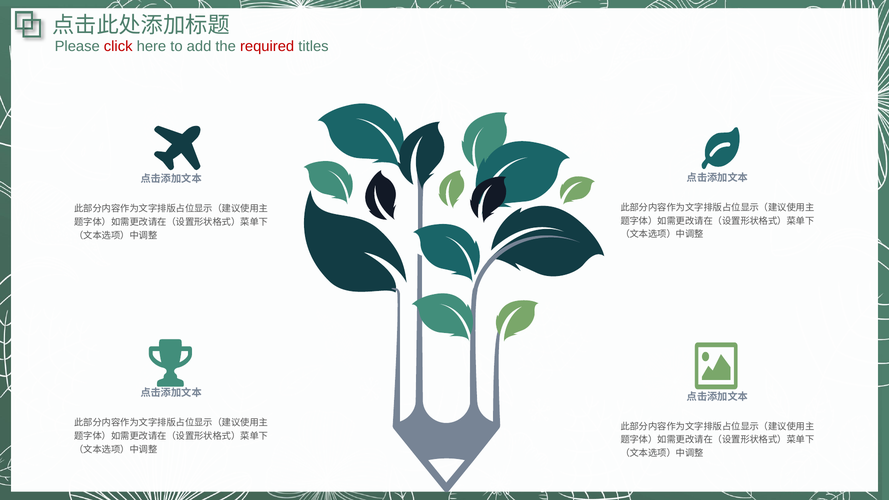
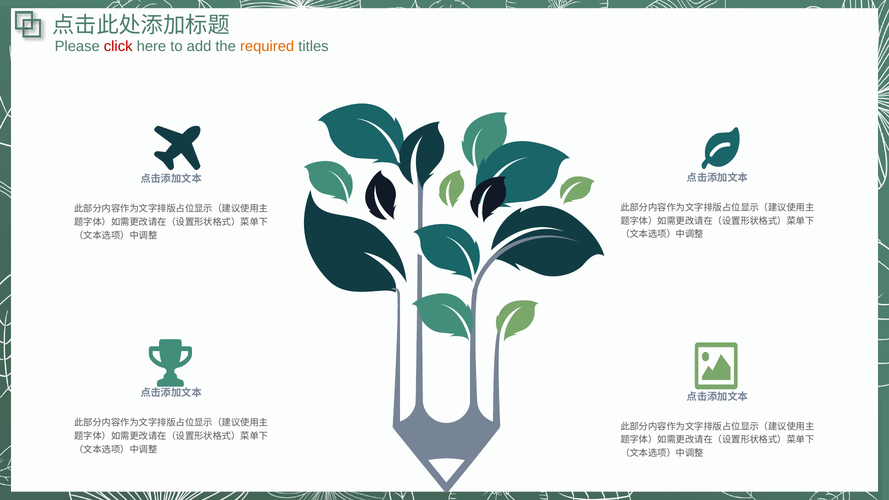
required colour: red -> orange (267, 46)
